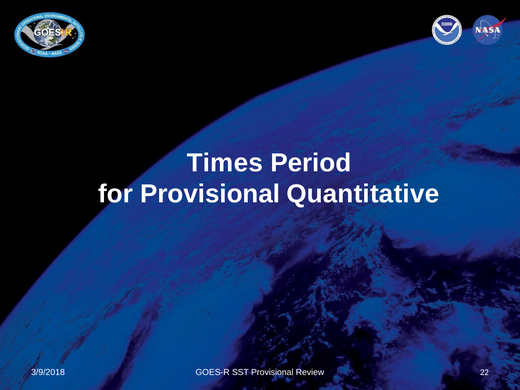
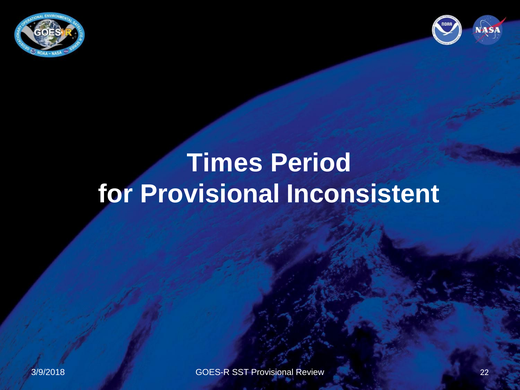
Quantitative: Quantitative -> Inconsistent (363, 194)
